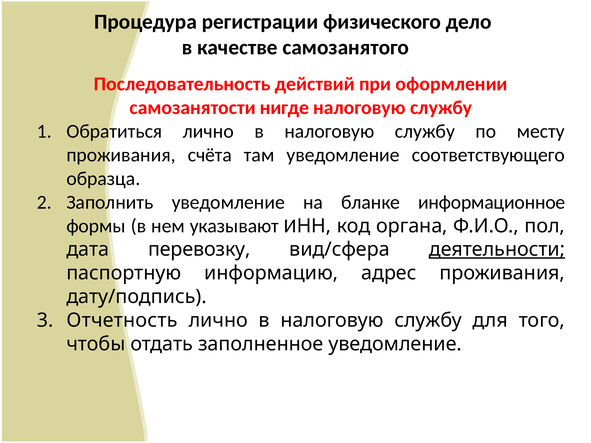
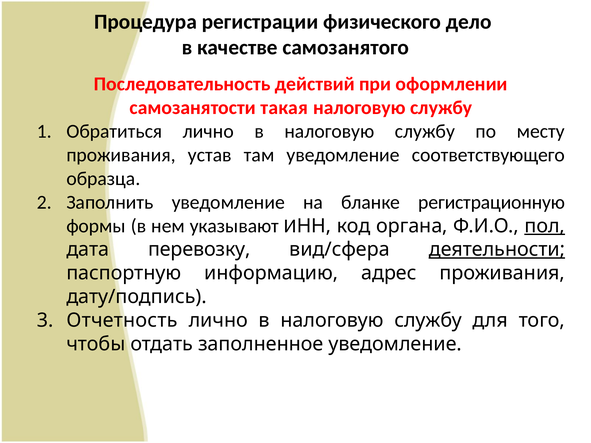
нигде: нигде -> такая (284, 108)
счёта: счёта -> устав (210, 155)
информационное: информационное -> регистрационную (492, 202)
пол underline: none -> present (545, 226)
